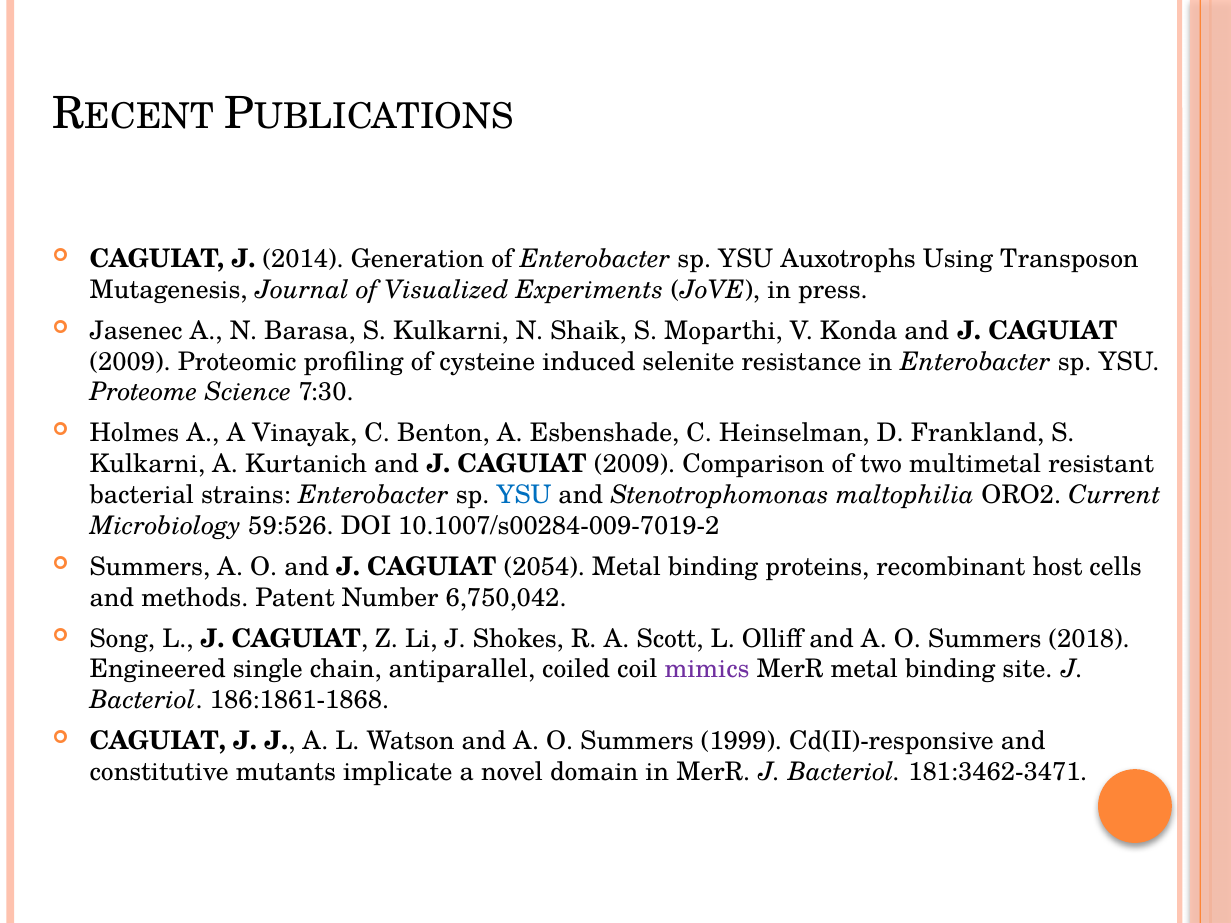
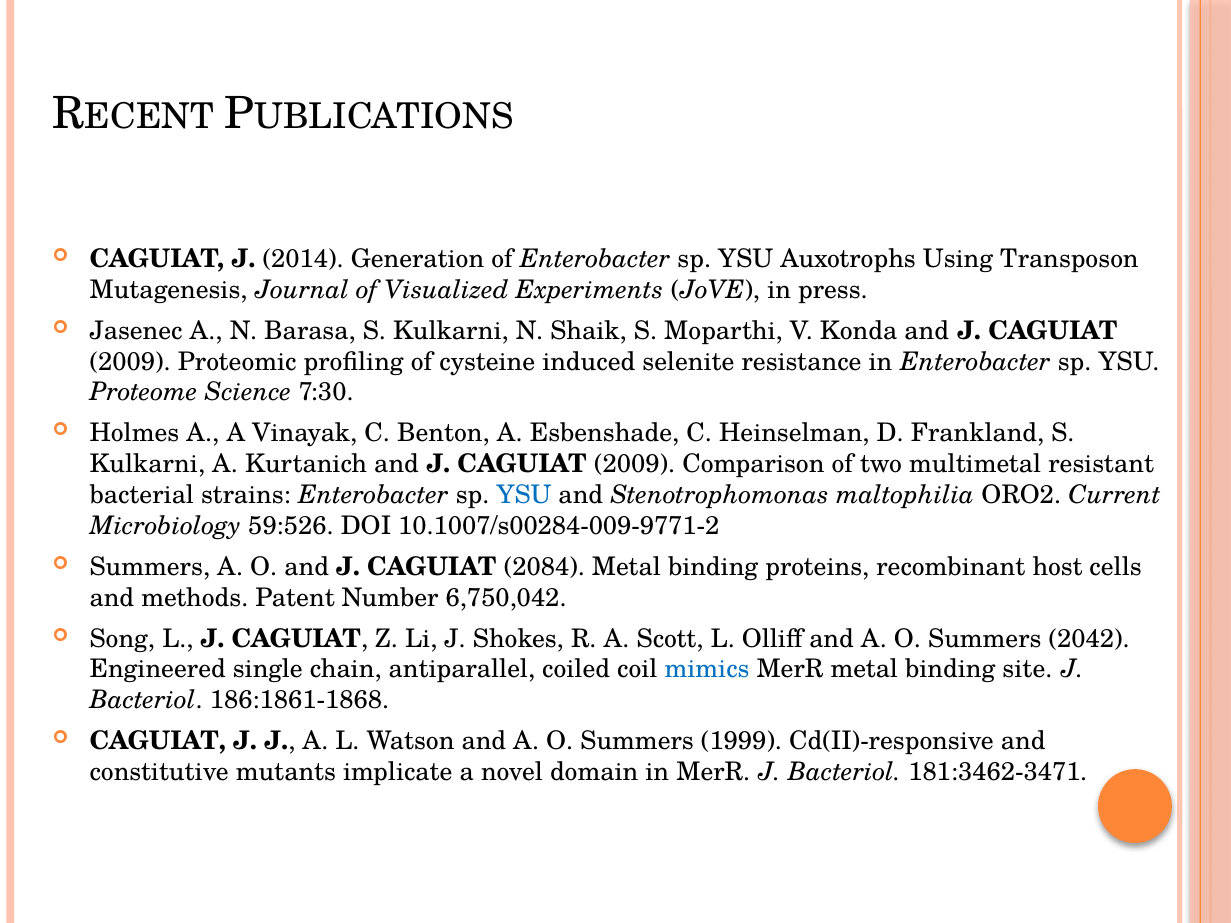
10.1007/s00284-009-7019-2: 10.1007/s00284-009-7019-2 -> 10.1007/s00284-009-9771-2 (559, 526)
2054: 2054 -> 2084 (544, 567)
2018: 2018 -> 2042 (1089, 639)
mimics colour: purple -> blue (707, 670)
